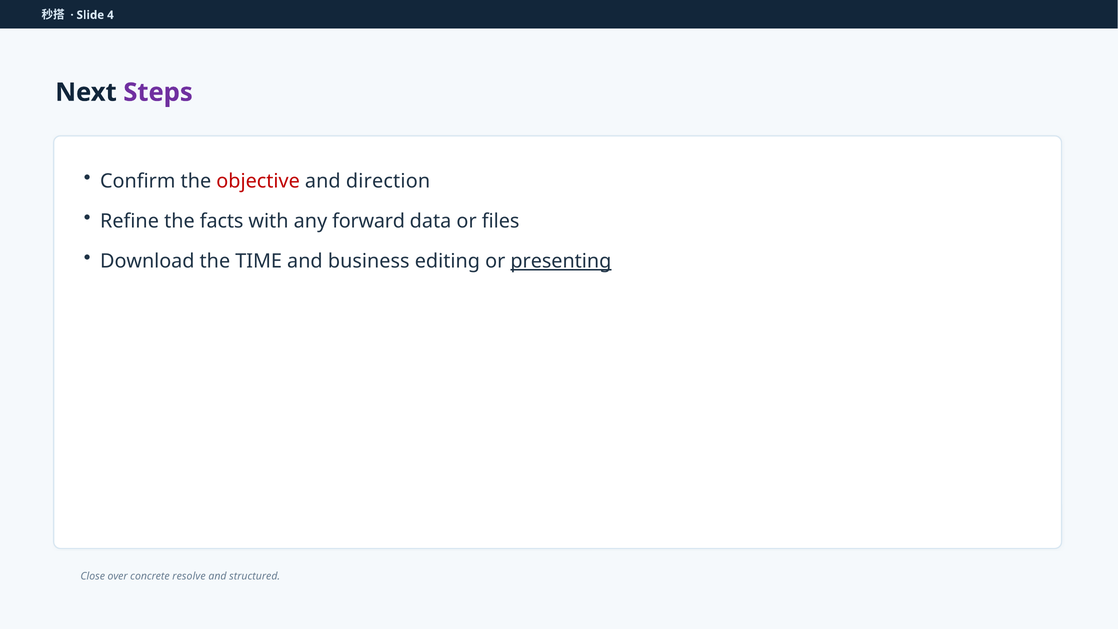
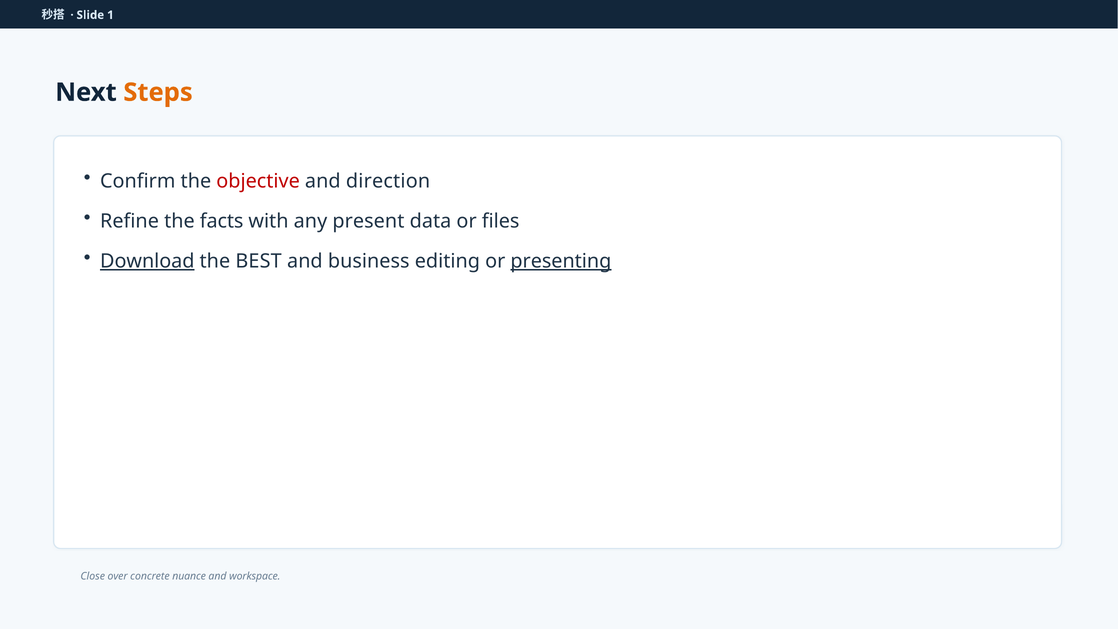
4: 4 -> 1 (110, 15)
Steps colour: purple -> orange (158, 92)
forward: forward -> present (368, 221)
Download underline: none -> present (147, 261)
TIME: TIME -> BEST (259, 261)
resolve: resolve -> nuance (189, 576)
structured: structured -> workspace (255, 576)
